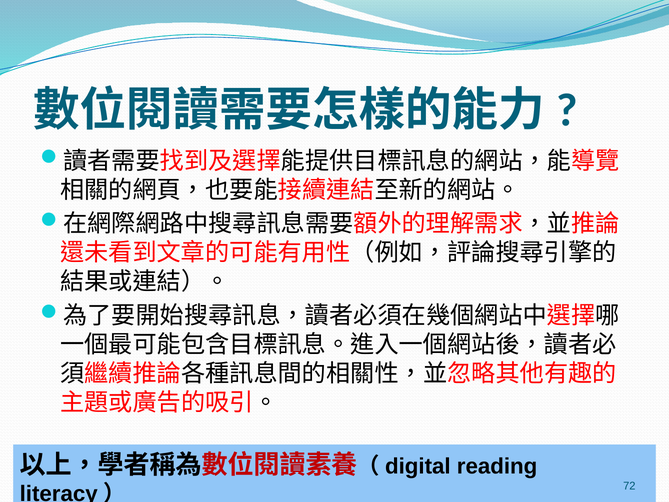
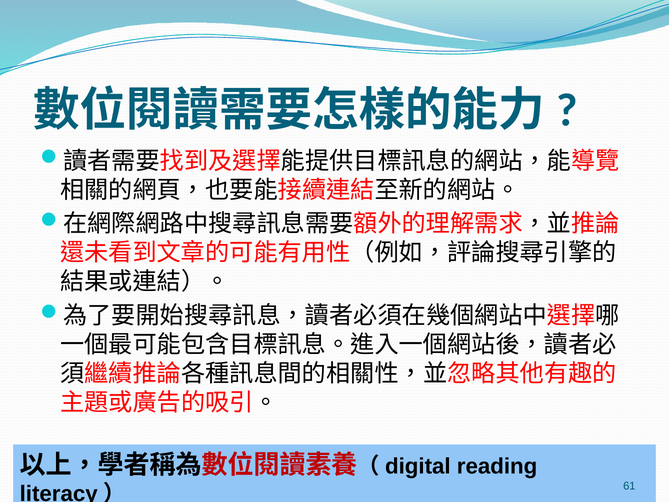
72: 72 -> 61 (629, 486)
